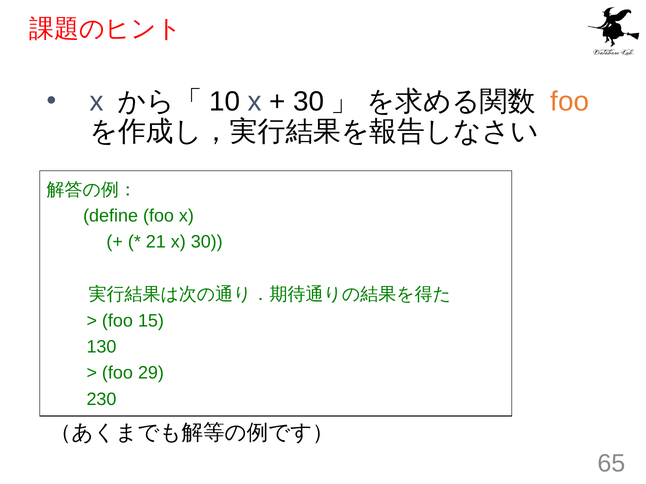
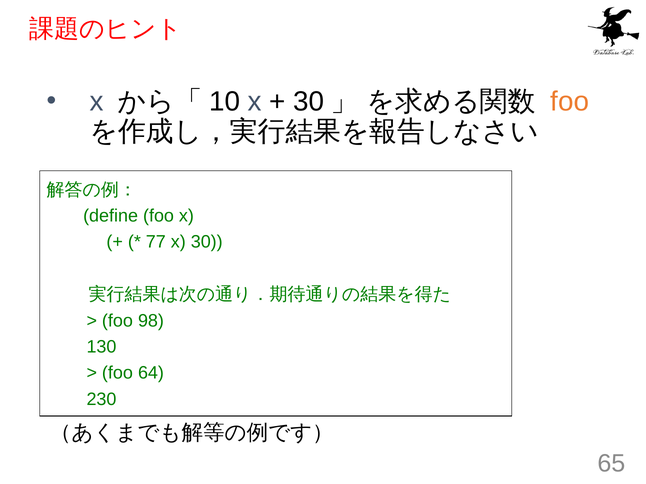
21: 21 -> 77 (156, 242)
15: 15 -> 98 (151, 321)
29: 29 -> 64 (151, 373)
